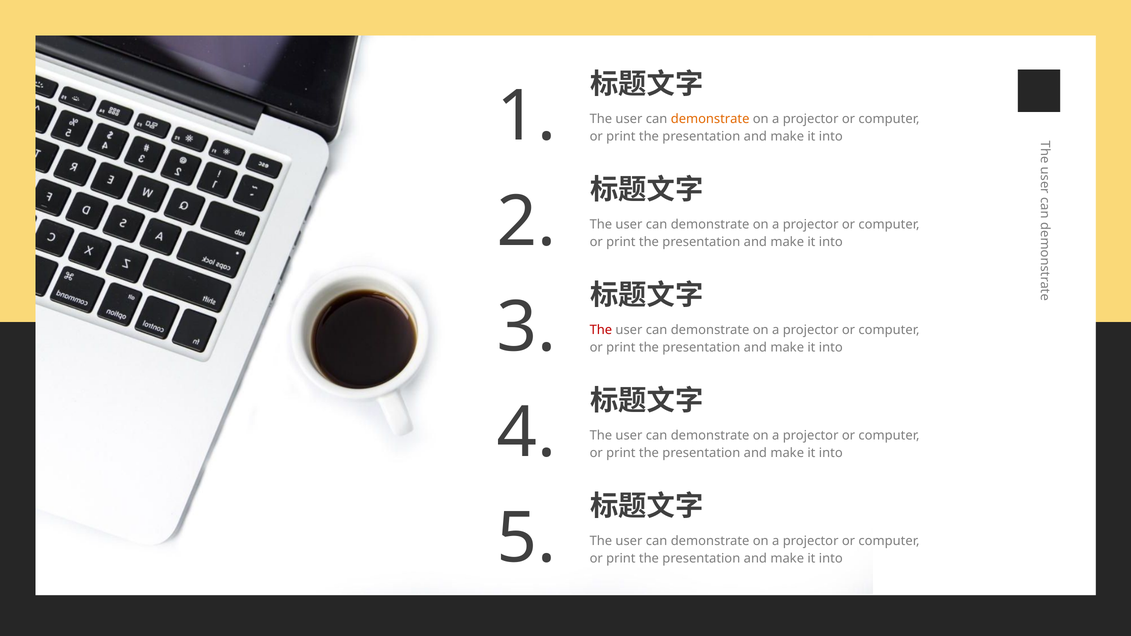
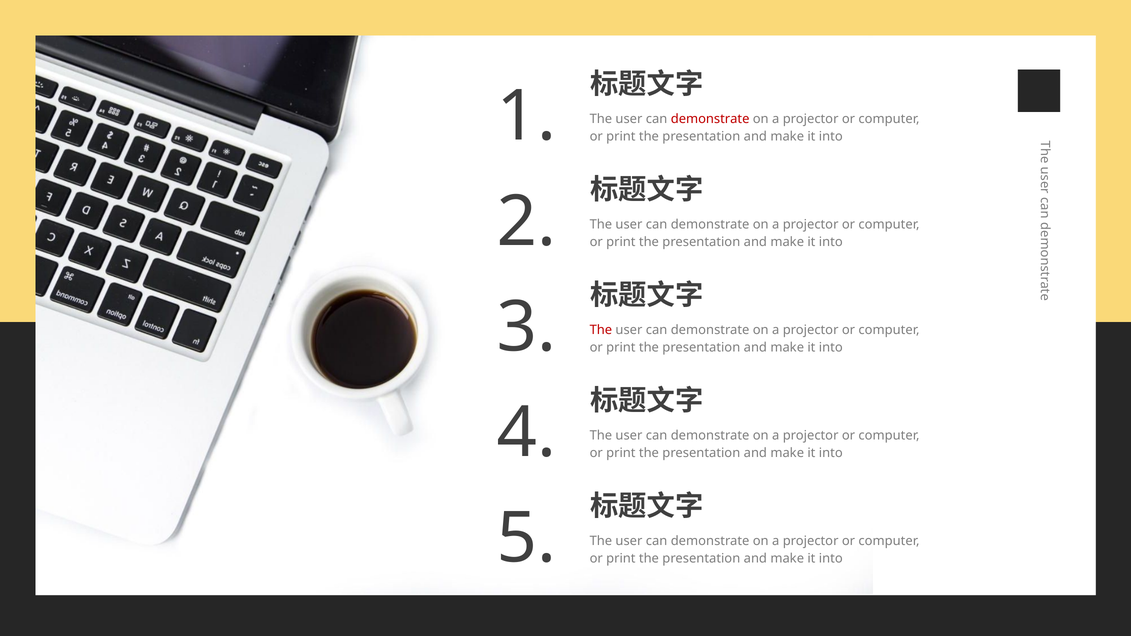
demonstrate colour: orange -> red (710, 119)
